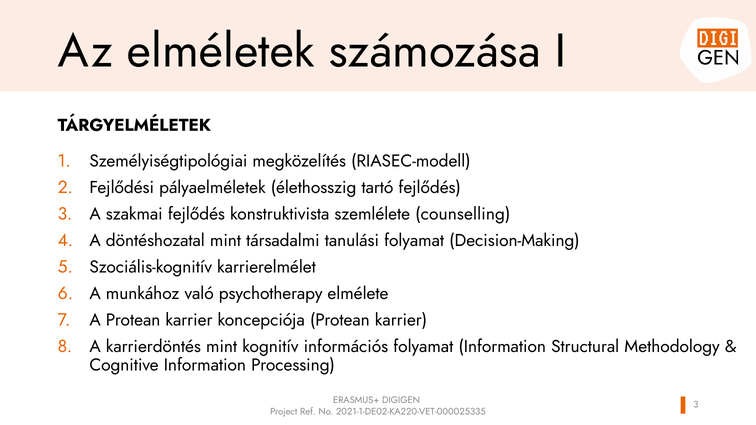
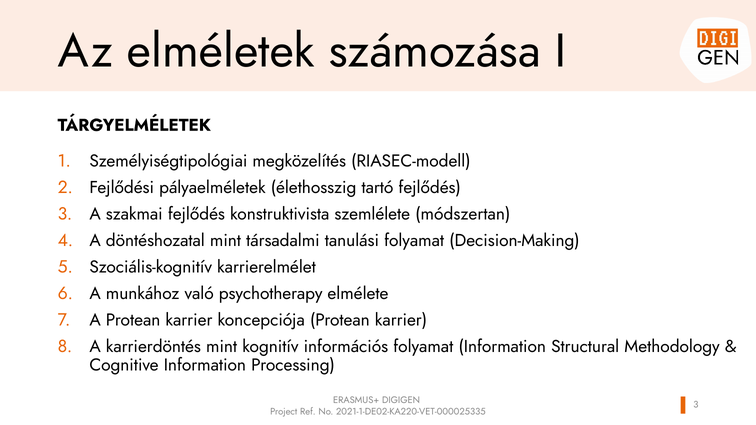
counselling: counselling -> módszertan (463, 214)
